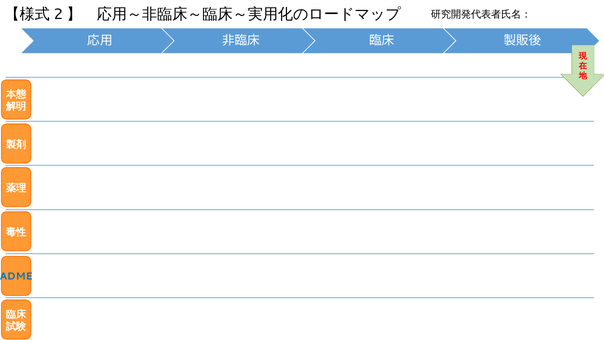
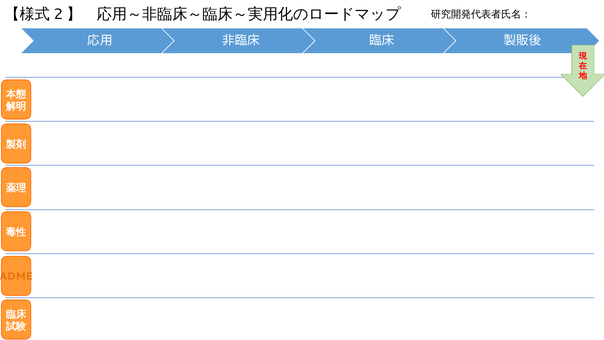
ADME colour: blue -> orange (16, 276)
